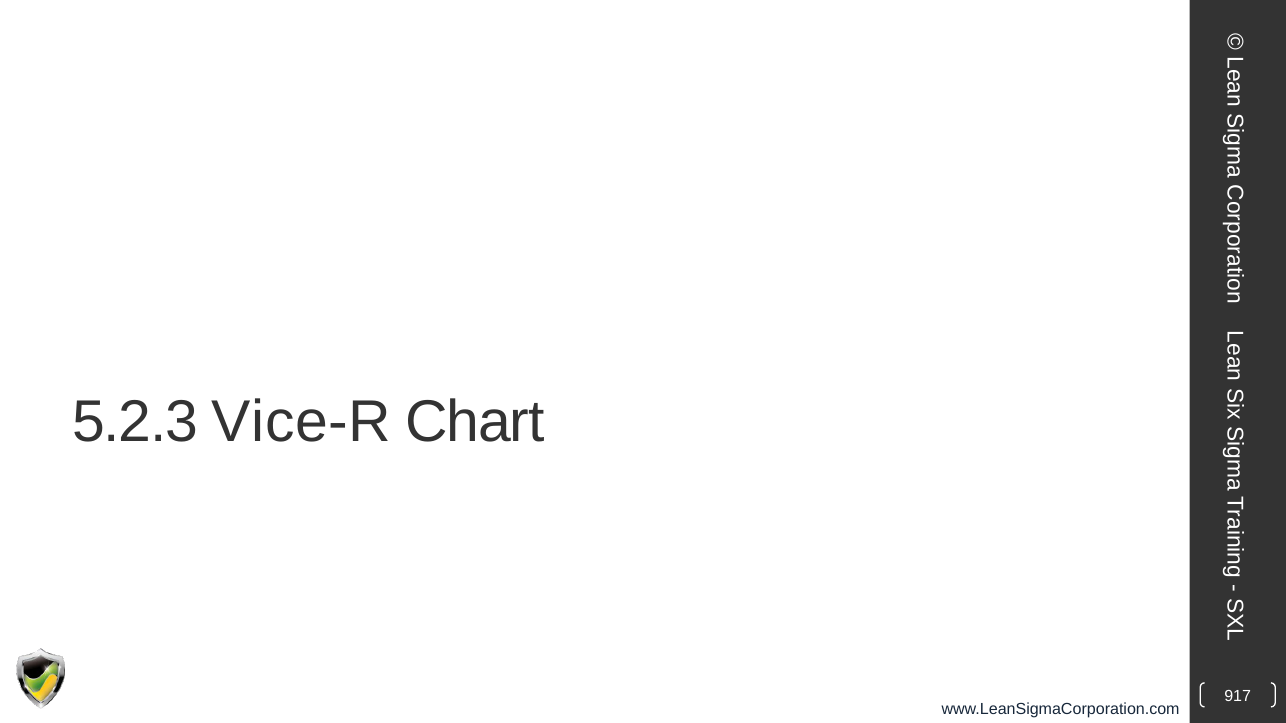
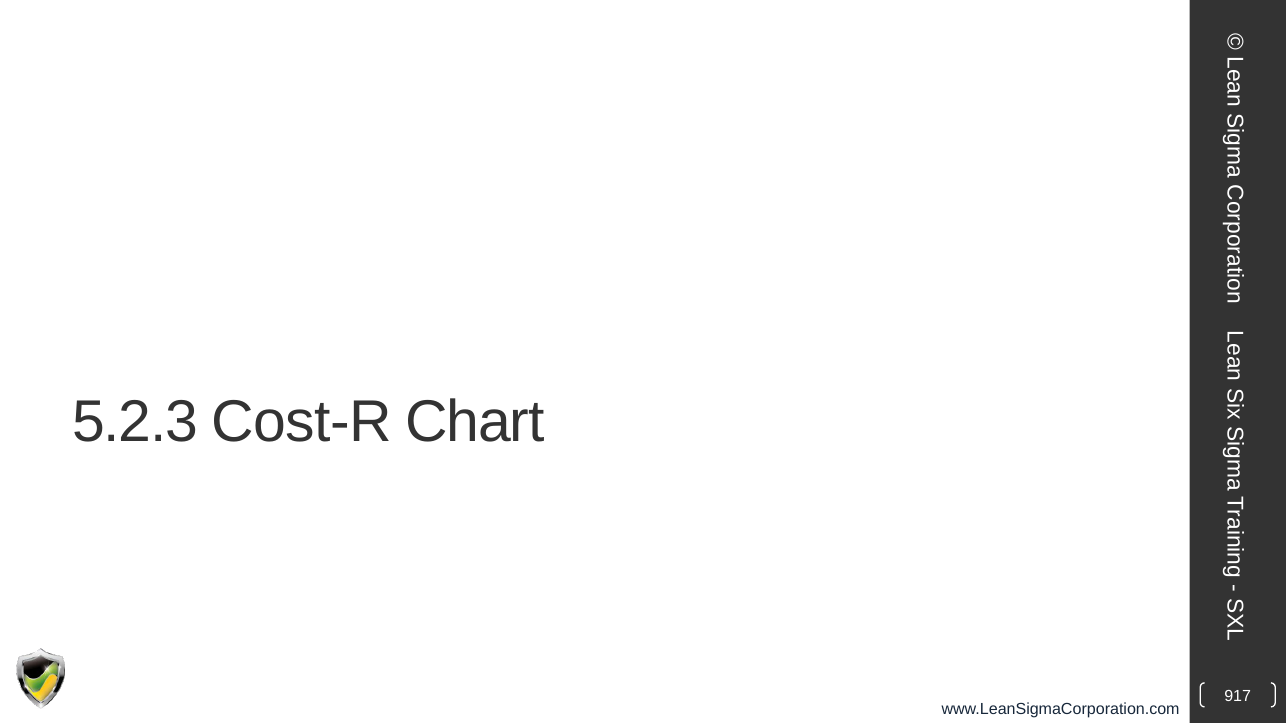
Vice-R: Vice-R -> Cost-R (302, 422)
